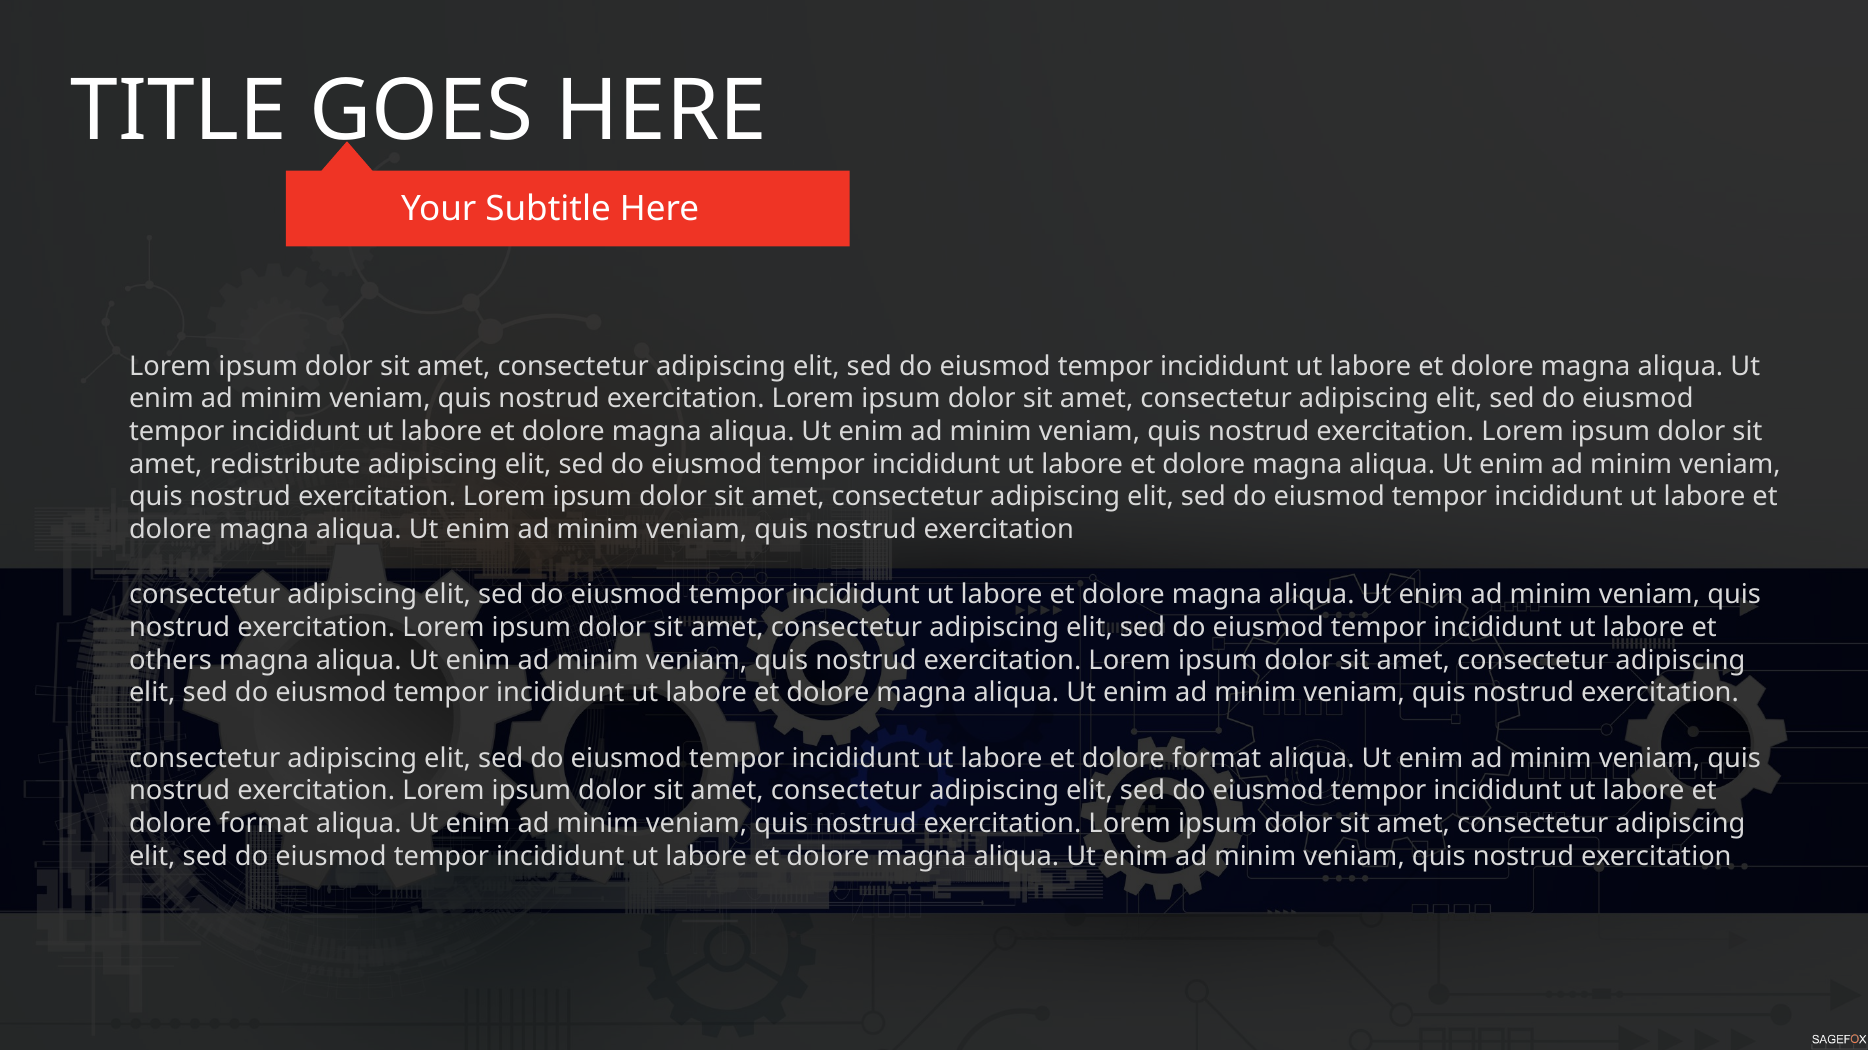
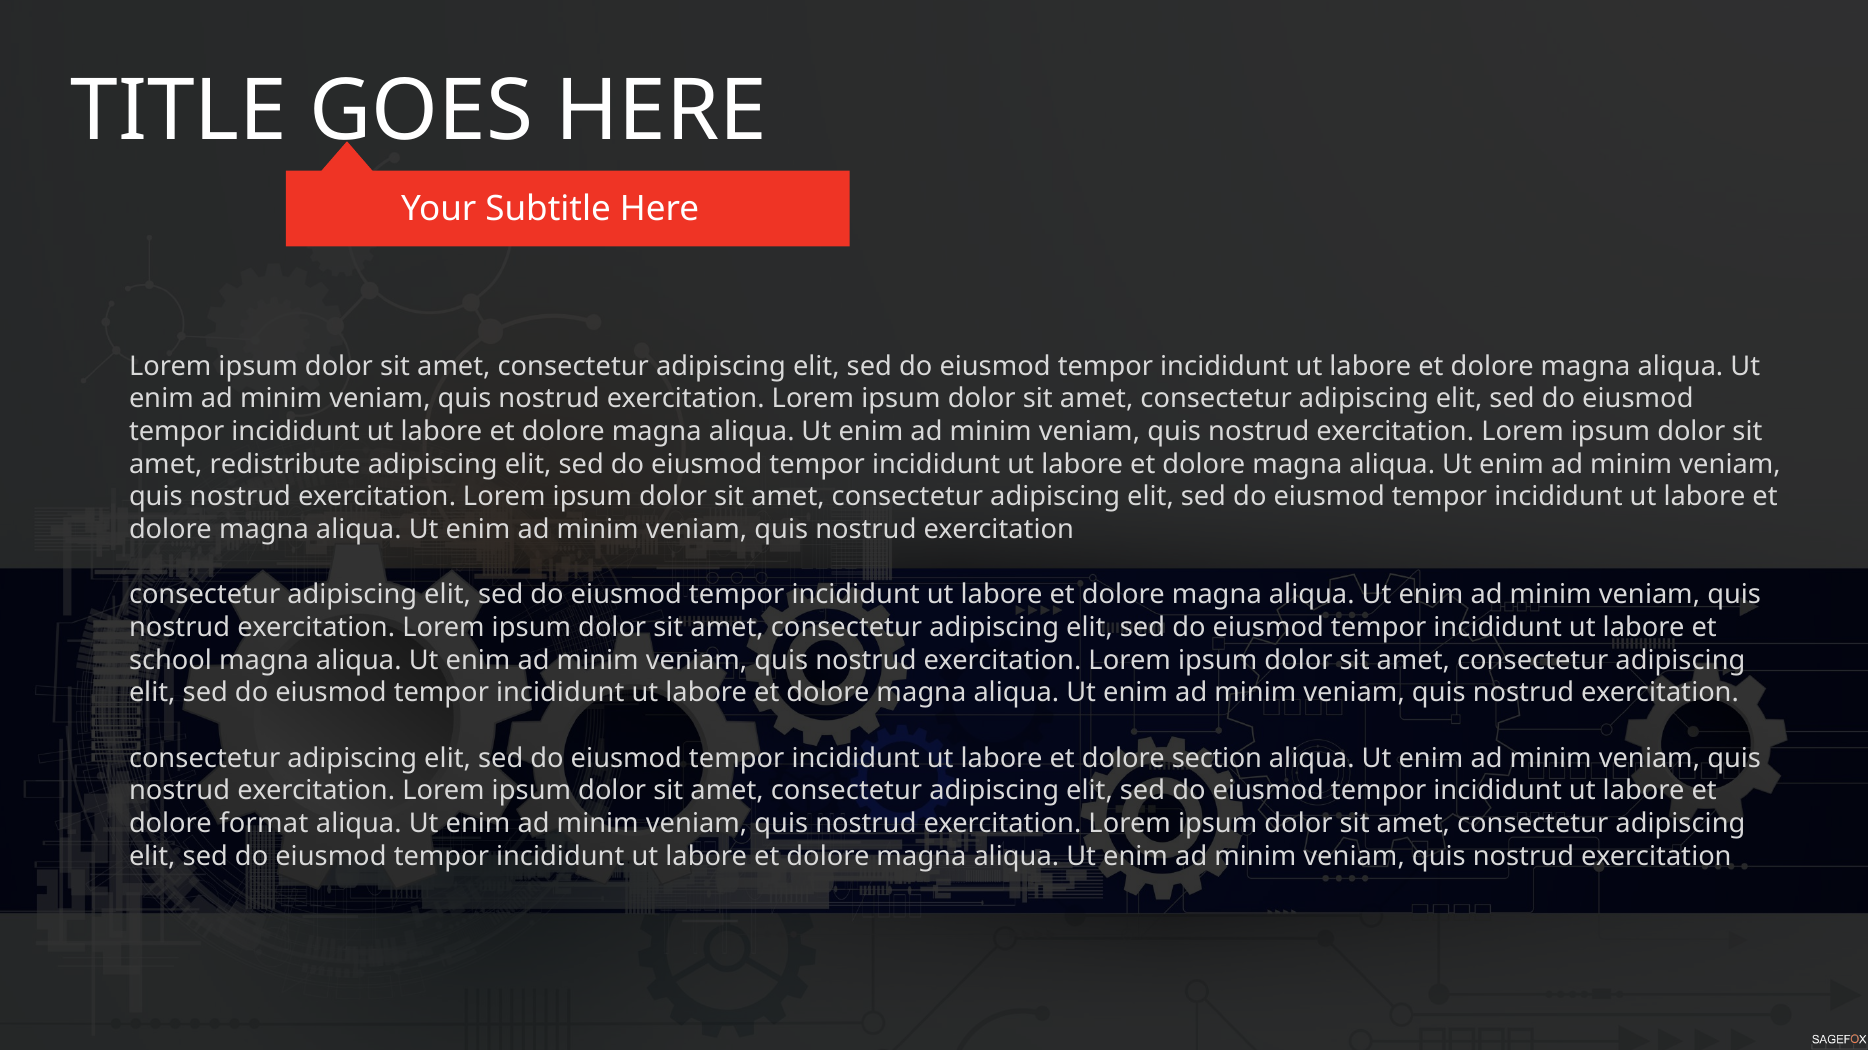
others: others -> school (170, 661)
format: format -> section (1217, 759)
